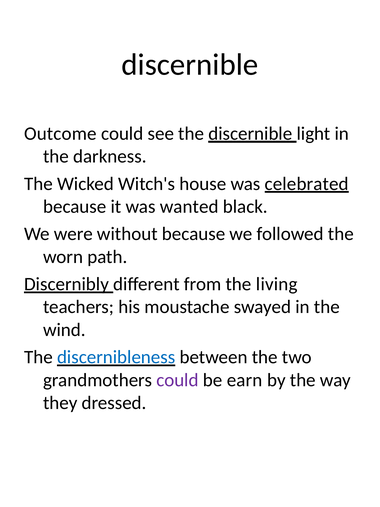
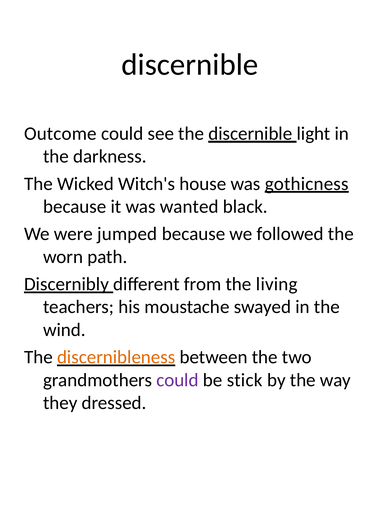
celebrated: celebrated -> gothicness (307, 184)
without: without -> jumped (127, 234)
discernibleness colour: blue -> orange (116, 357)
earn: earn -> stick (245, 380)
